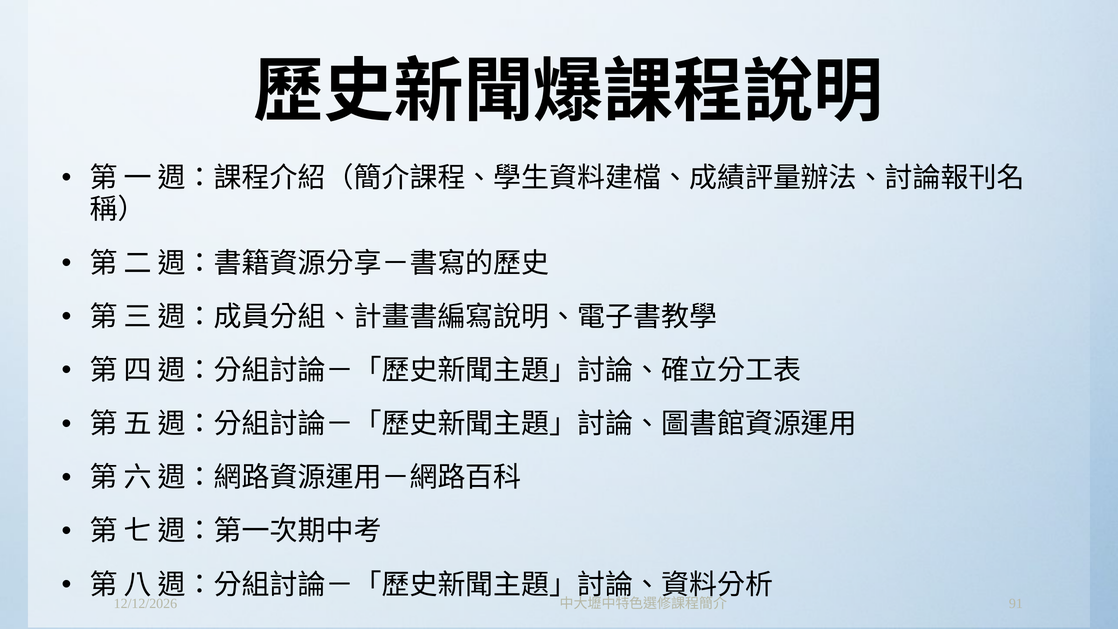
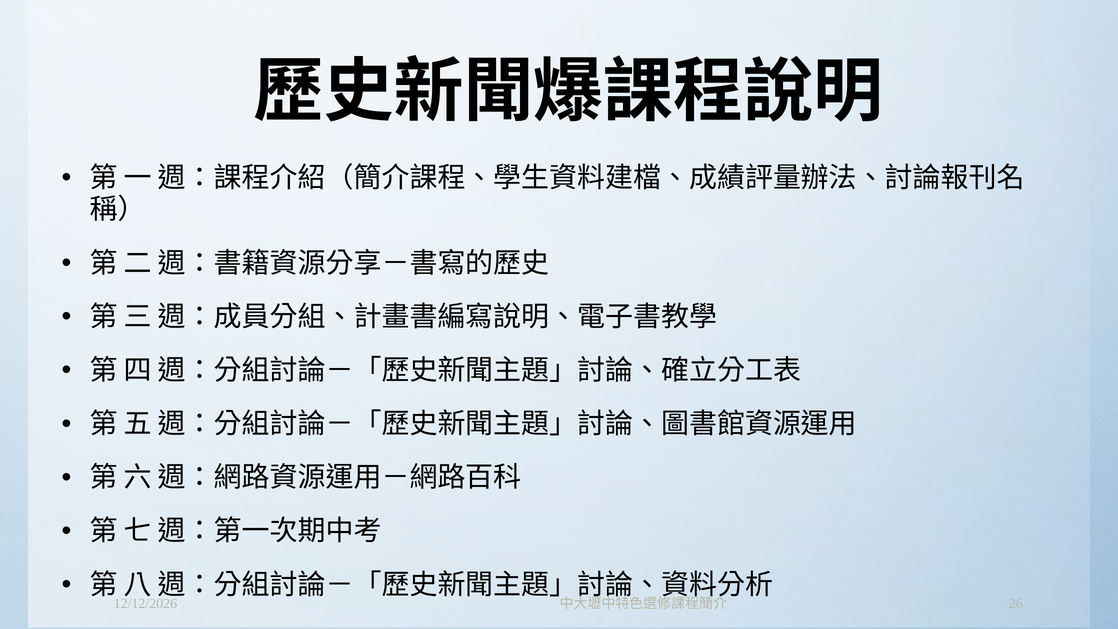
91: 91 -> 26 (1016, 603)
